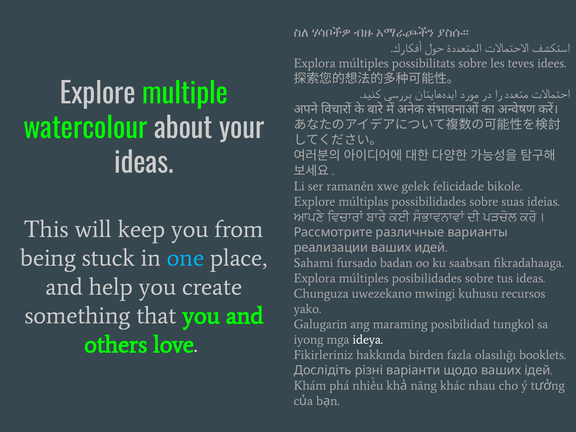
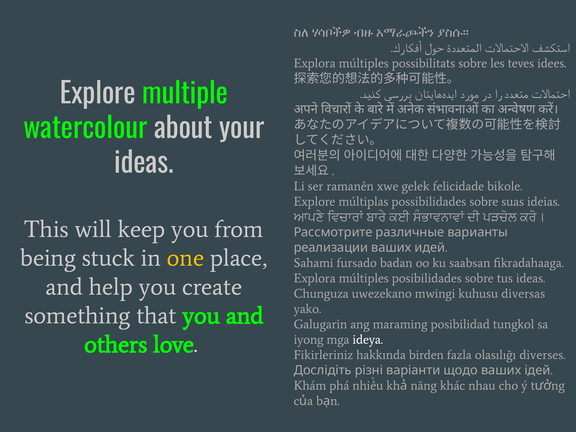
one colour: light blue -> yellow (186, 258)
recursos: recursos -> diversas (523, 294)
booklets: booklets -> diverses (542, 355)
